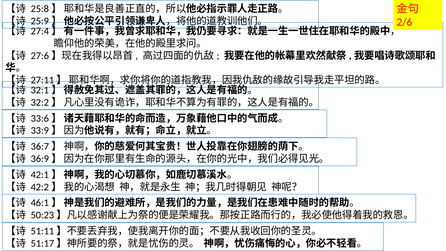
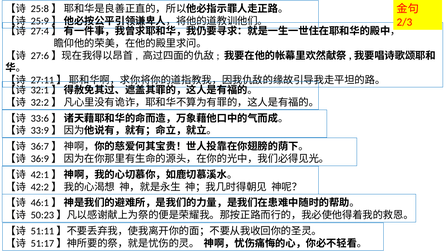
2/6: 2/6 -> 2/3 (404, 22)
